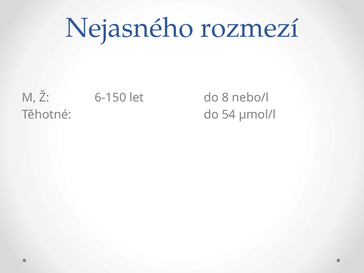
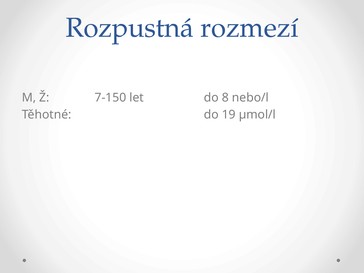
Nejasného: Nejasného -> Rozpustná (130, 28)
6-150: 6-150 -> 7-150 (110, 98)
54: 54 -> 19 (229, 115)
